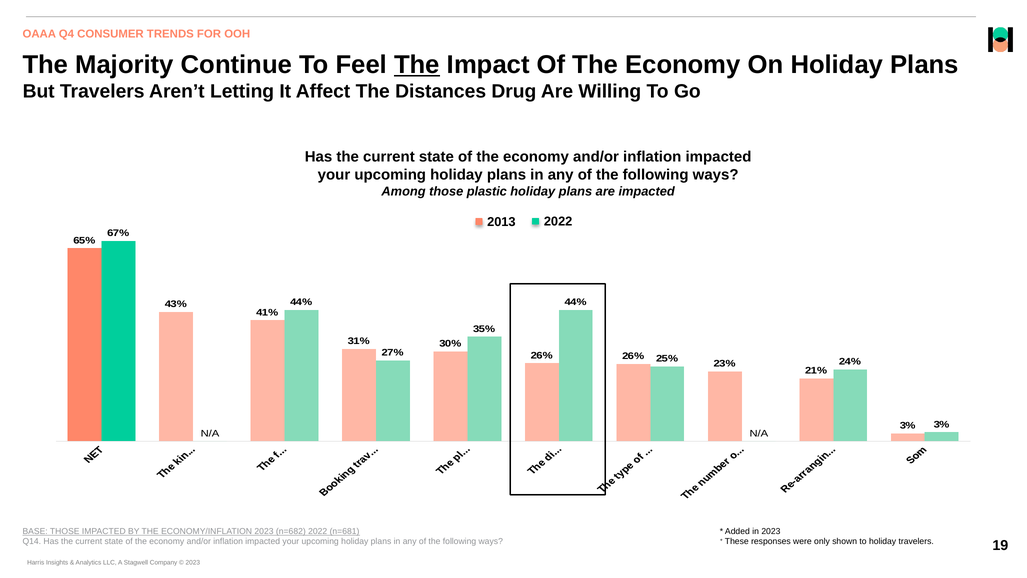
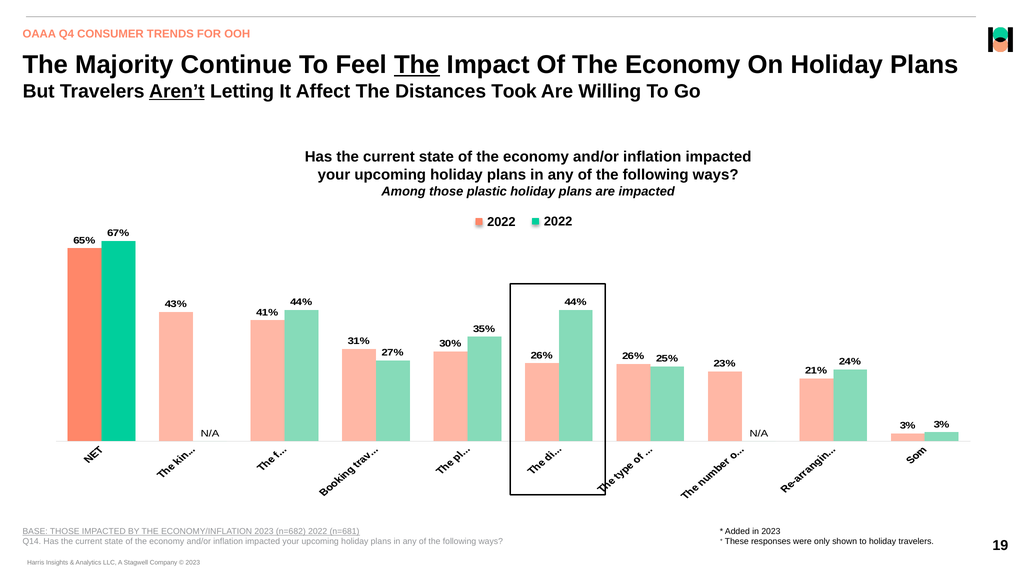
Aren’t underline: none -> present (177, 91)
Drug: Drug -> Took (514, 91)
2013: 2013 -> 2022 (501, 222)
